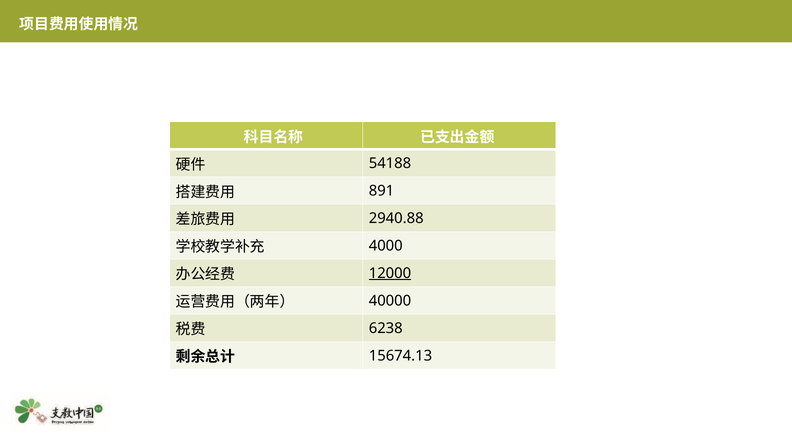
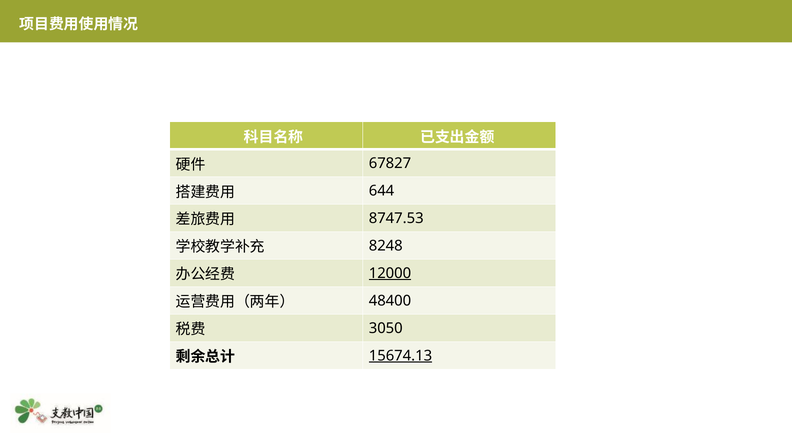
54188: 54188 -> 67827 (390, 163)
891: 891 -> 644 (382, 190)
2940.88: 2940.88 -> 8747.53 (396, 218)
4000: 4000 -> 8248 (386, 245)
40000: 40000 -> 48400 (390, 300)
6238: 6238 -> 3050 (386, 328)
15674.13 underline: none -> present (400, 355)
